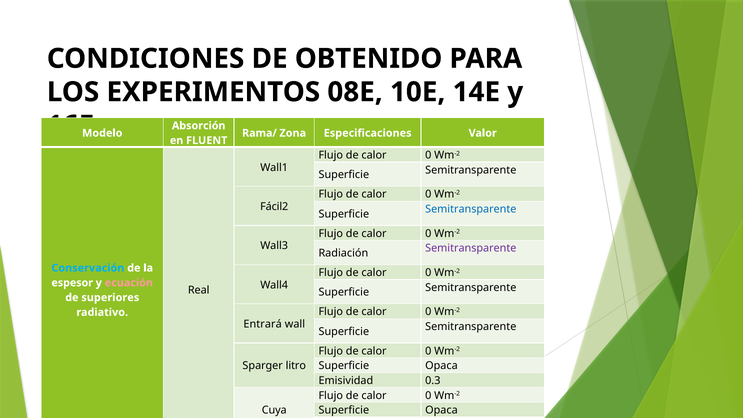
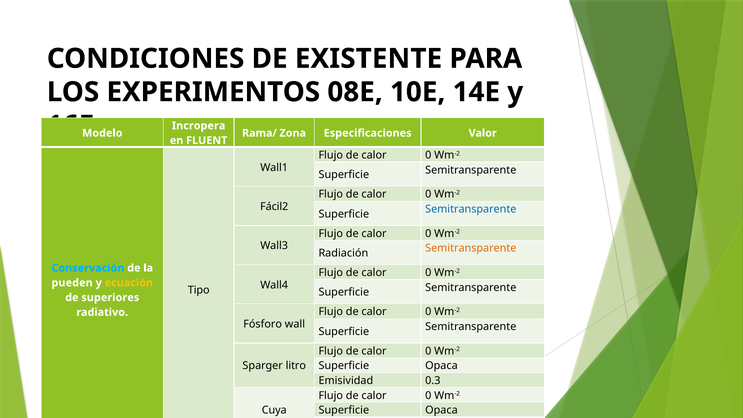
OBTENIDO: OBTENIDO -> EXISTENTE (368, 59)
Absorción: Absorción -> Incropera (199, 126)
Semitransparente colour: purple -> orange (471, 248)
espesor: espesor -> pueden (72, 283)
ecuación colour: pink -> yellow (129, 283)
Real: Real -> Tipo (199, 290)
Entrará: Entrará -> Fósforo (263, 324)
